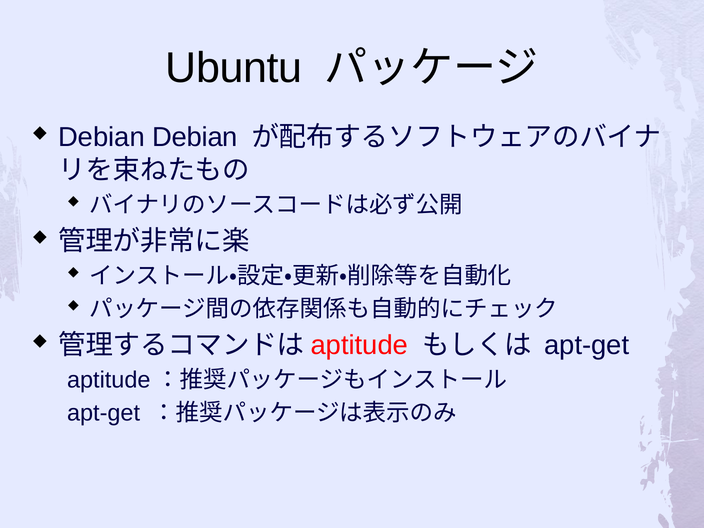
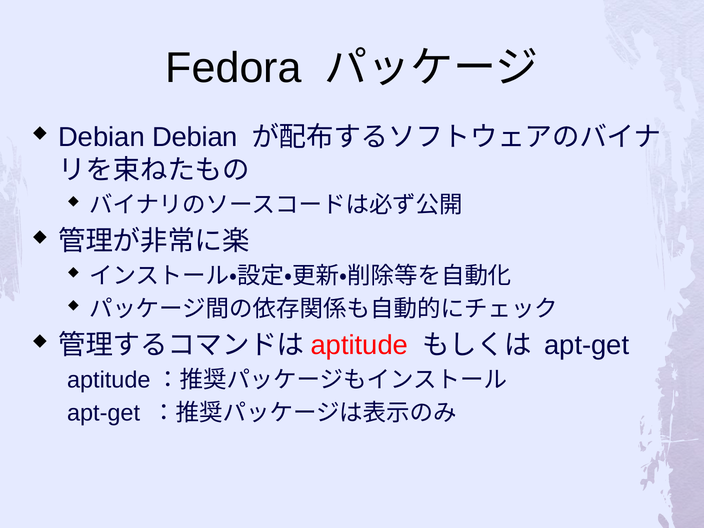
Ubuntu: Ubuntu -> Fedora (234, 68)
